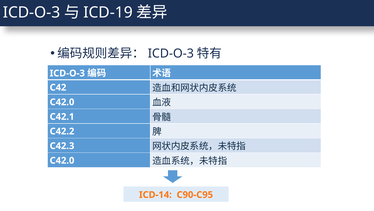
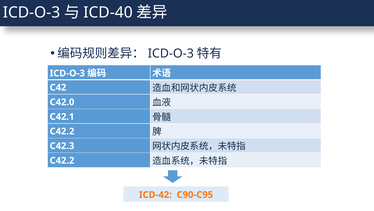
ICD-19: ICD-19 -> ICD-40 (108, 12)
C42.0: C42.0 -> C42.2 (62, 160)
ICD-14: ICD-14 -> ICD-42 (155, 194)
